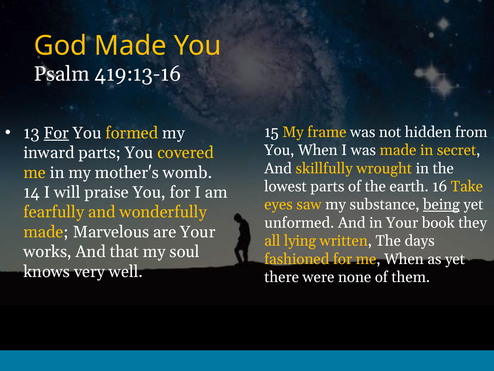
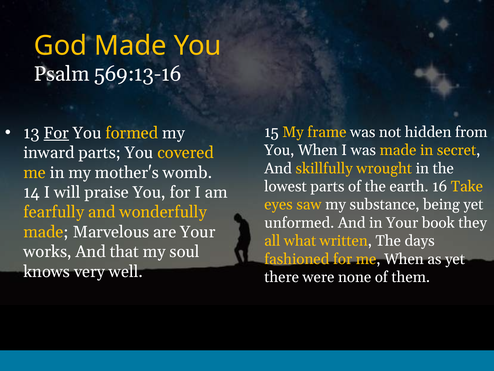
419:13-16: 419:13-16 -> 569:13-16 (138, 74)
being underline: present -> none (441, 204)
lying: lying -> what (300, 241)
